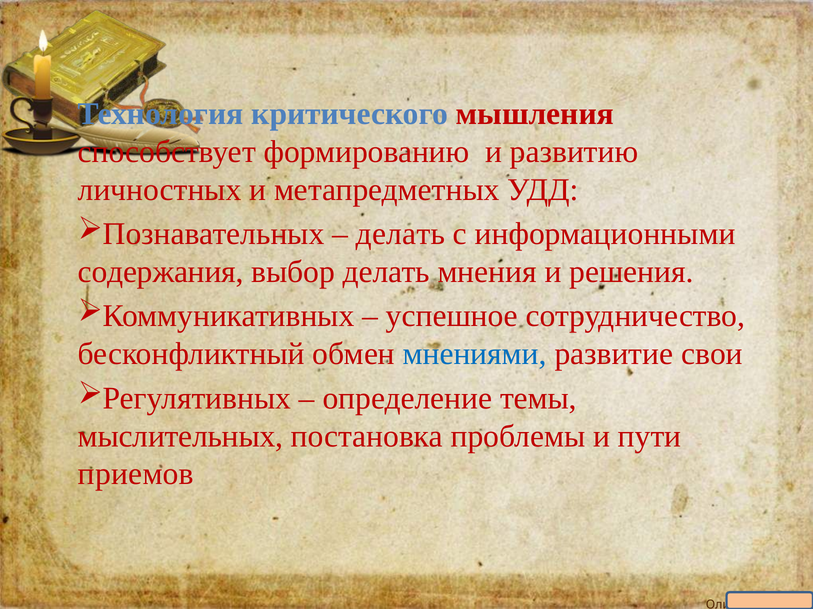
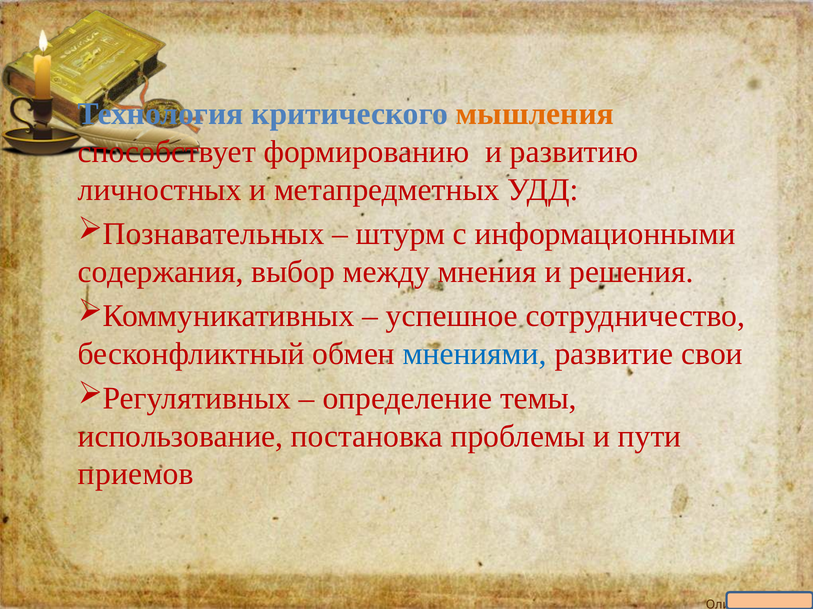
мышления colour: red -> orange (535, 114)
делать: делать -> штурм (401, 234)
выбор делать: делать -> между (386, 272)
мыслительных: мыслительных -> использование (180, 437)
